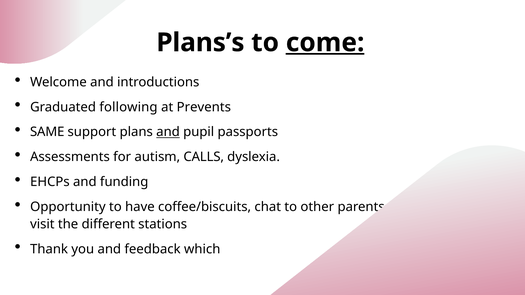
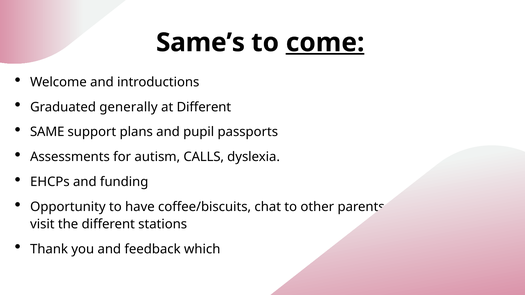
Plans’s: Plans’s -> Same’s (200, 43)
following: following -> generally (128, 107)
at Prevents: Prevents -> Different (204, 107)
and underline: present -> none (168, 132)
